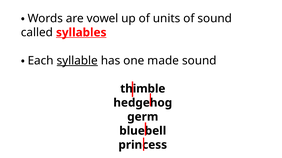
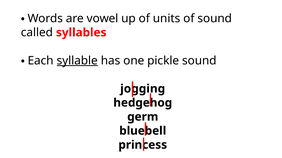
syllables underline: present -> none (81, 33)
made: made -> pickle (163, 61)
thimble: thimble -> jogging (143, 89)
